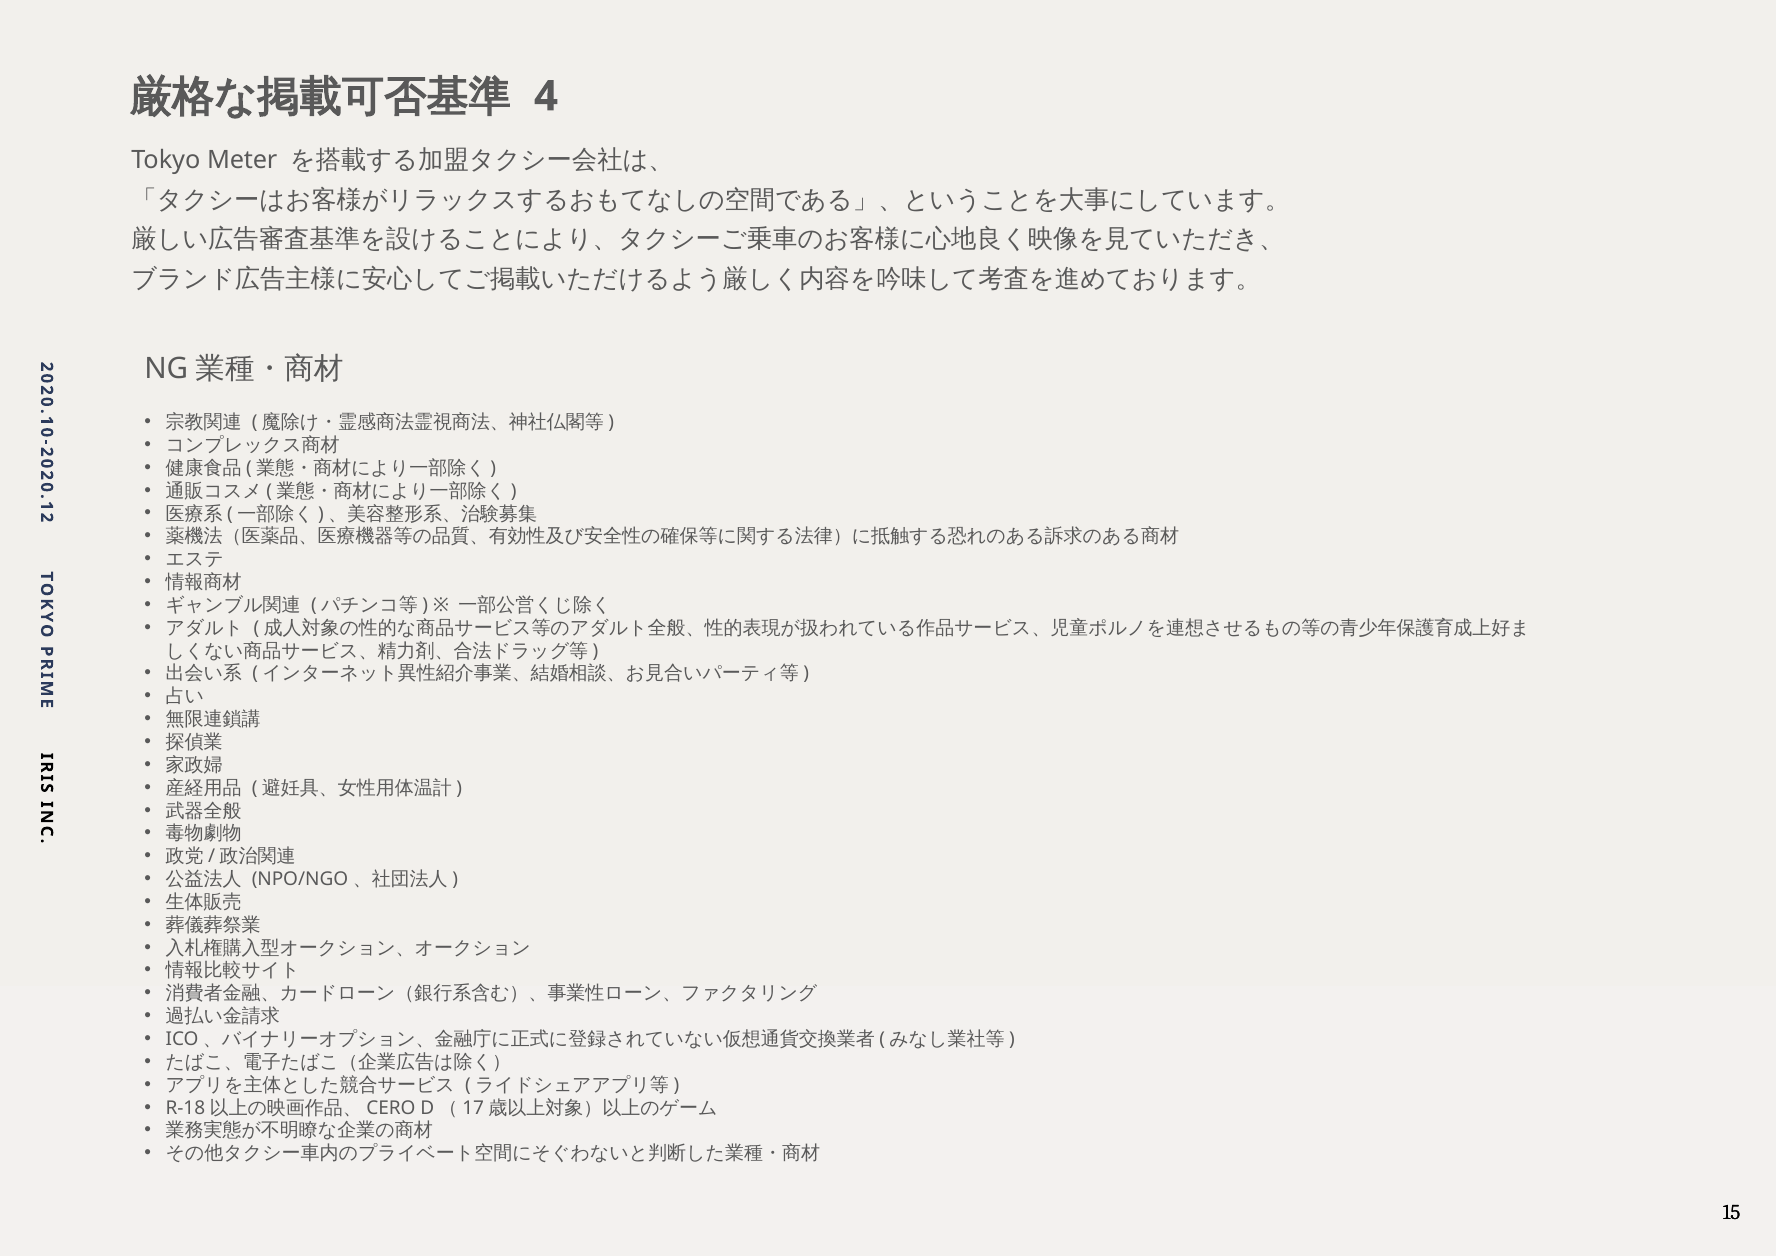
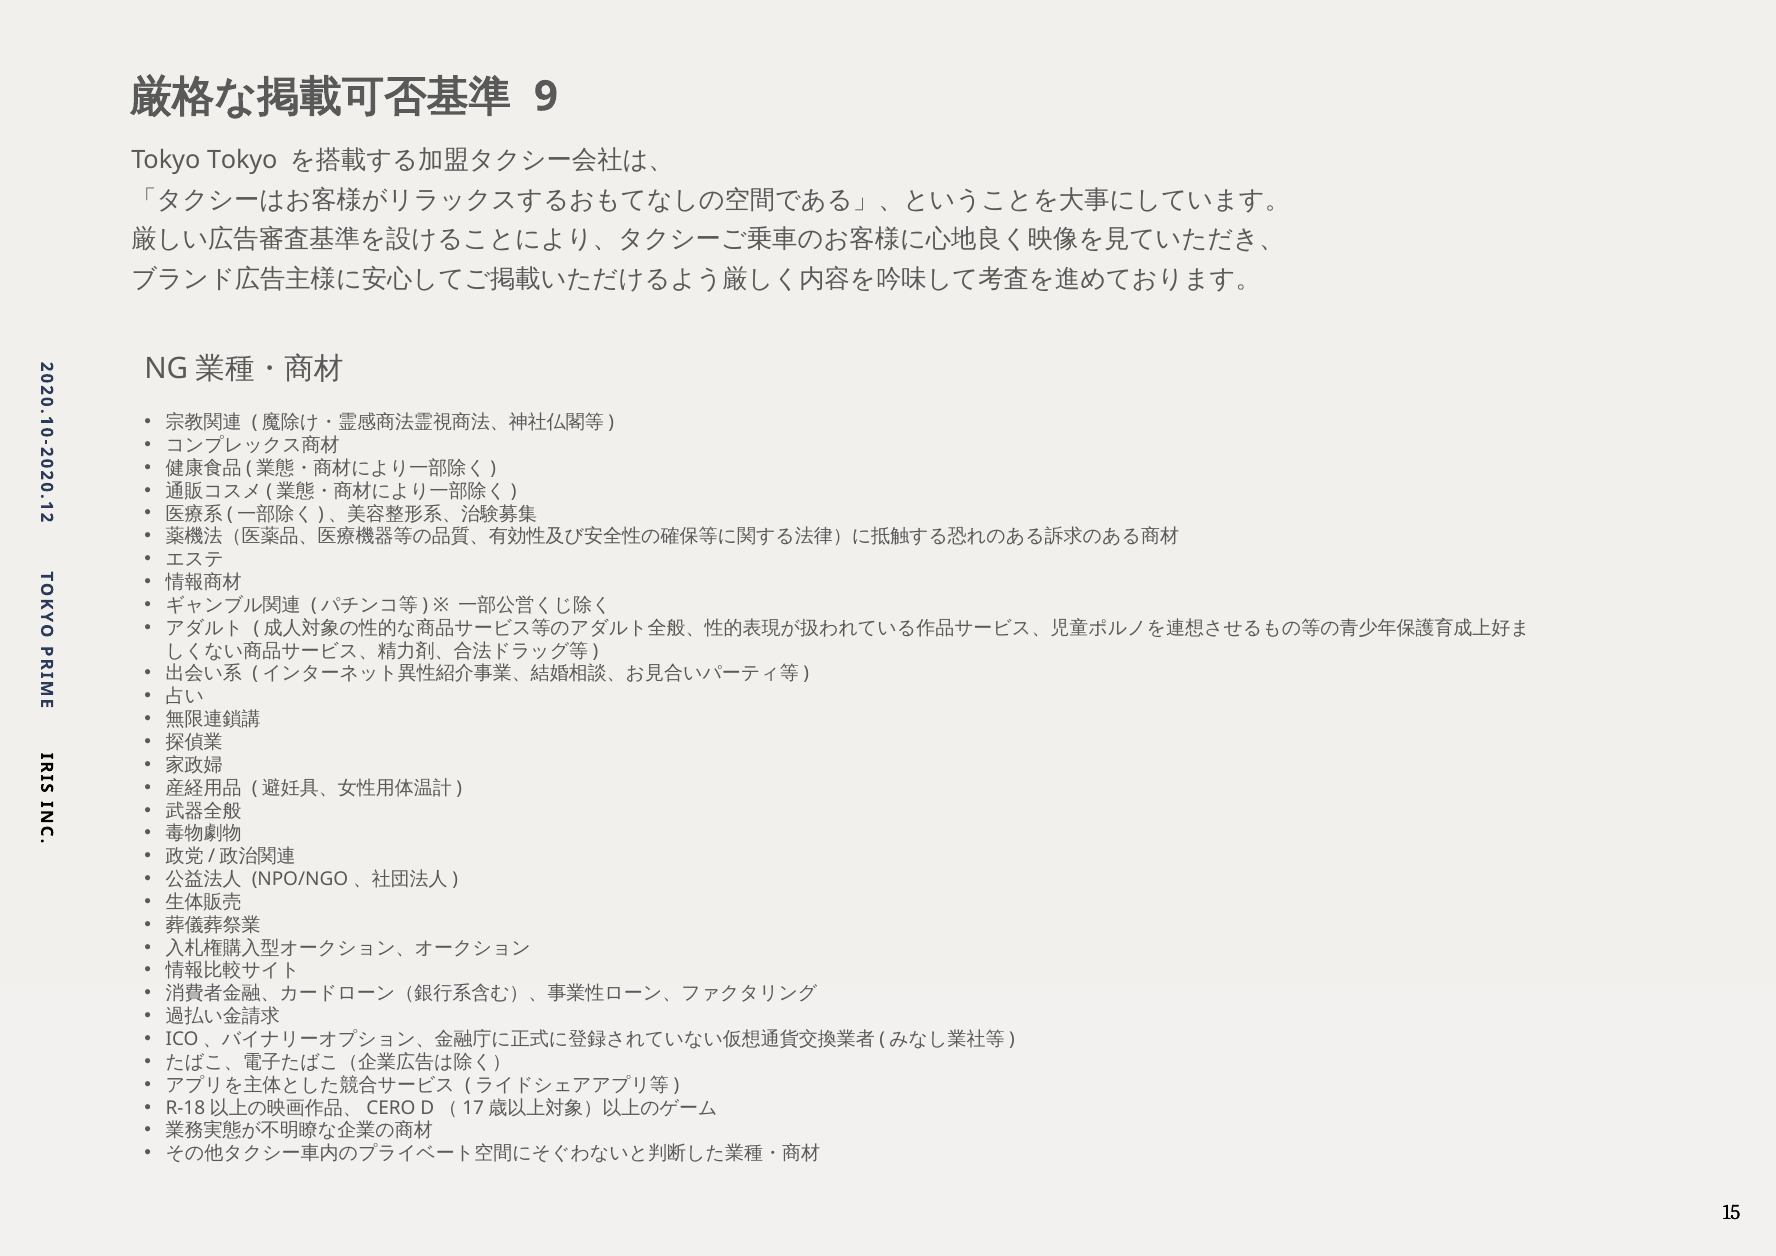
4: 4 -> 9 (546, 96)
Tokyo Meter: Meter -> Tokyo (242, 160)
